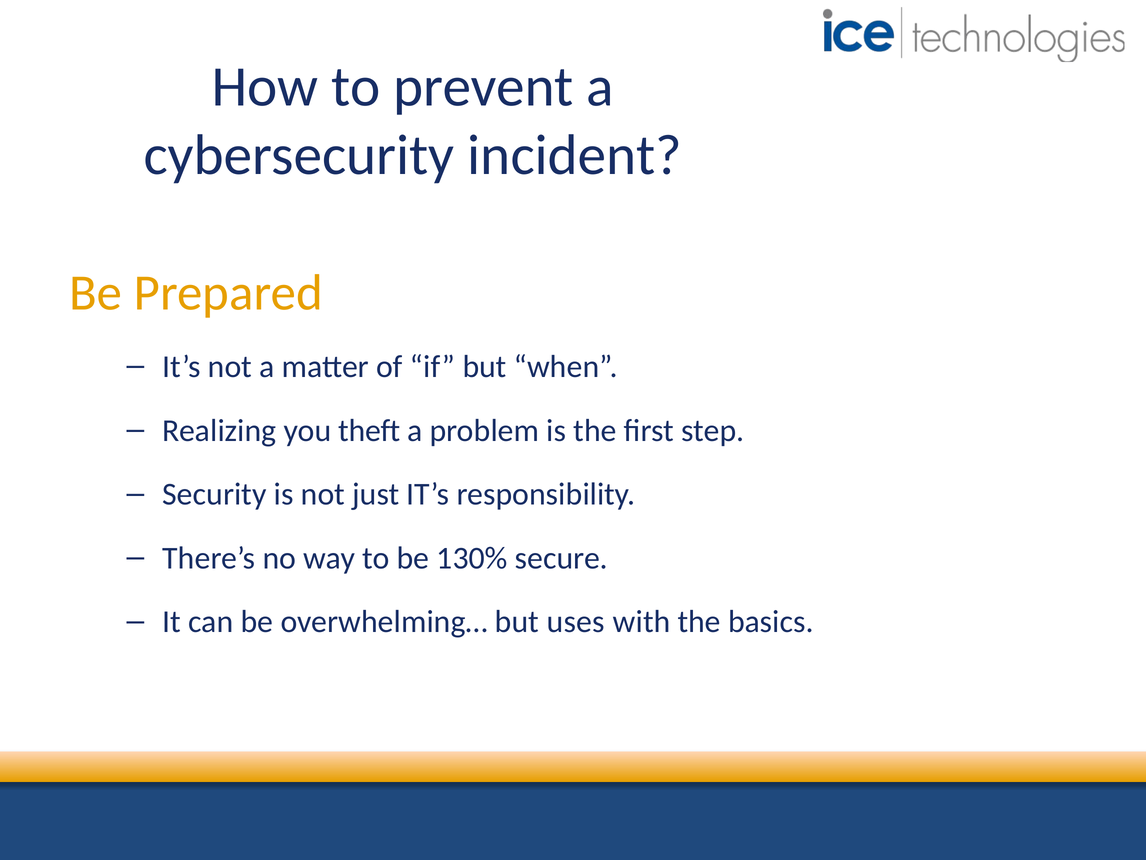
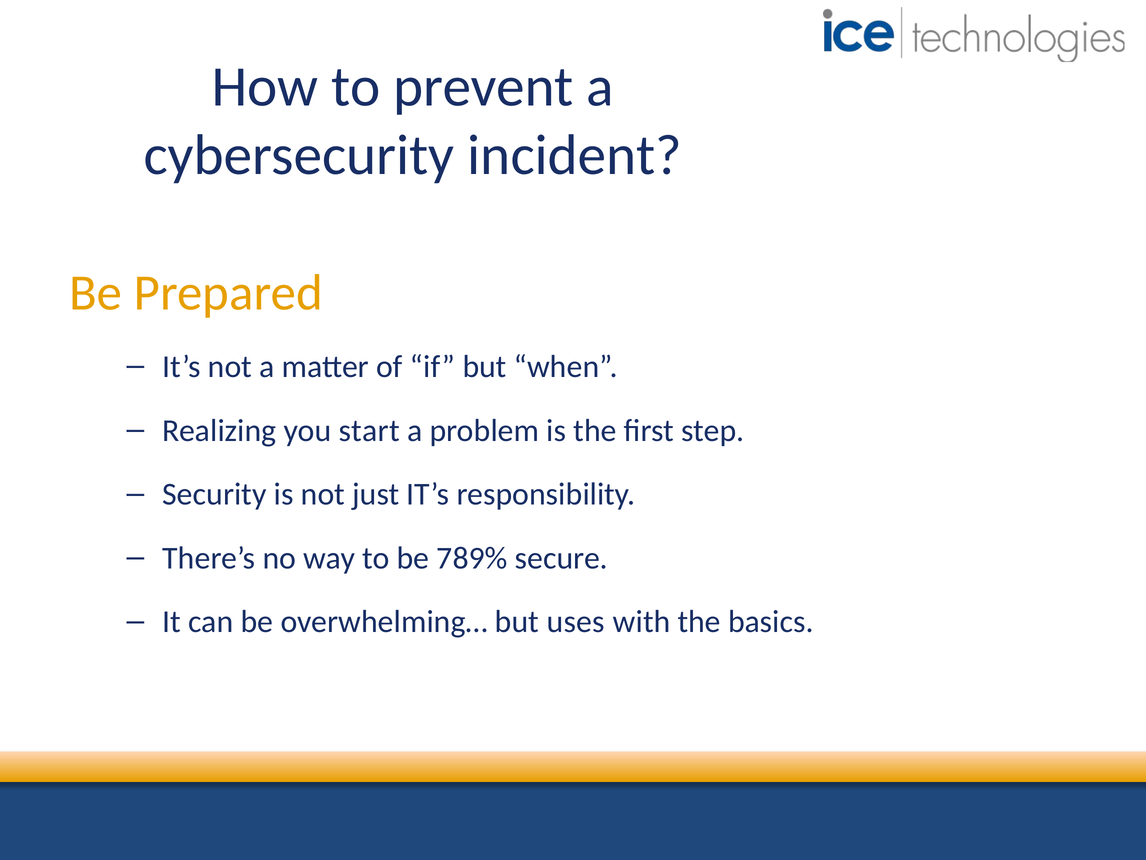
theft: theft -> start (369, 430)
130%: 130% -> 789% (472, 558)
